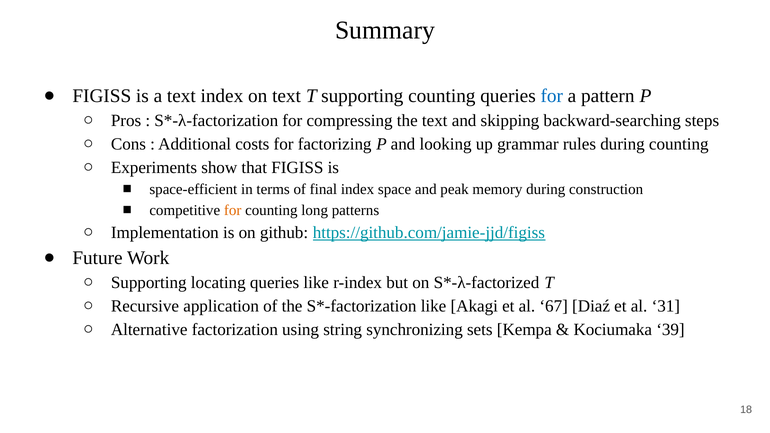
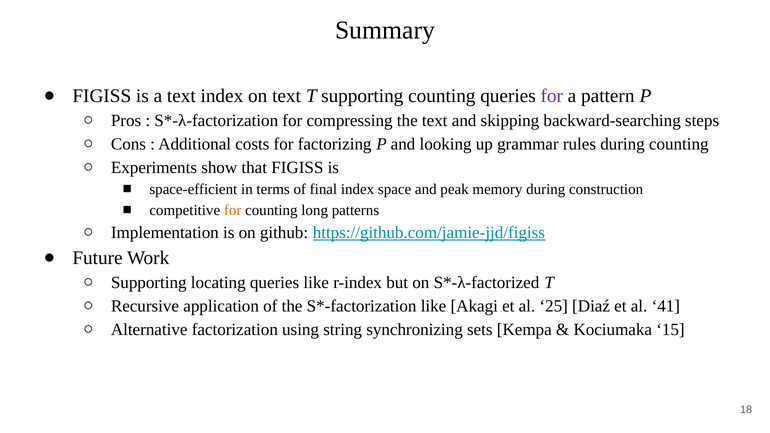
for colour: blue -> purple (552, 96)
67: 67 -> 25 (554, 306)
31: 31 -> 41 (666, 306)
39: 39 -> 15 (670, 330)
